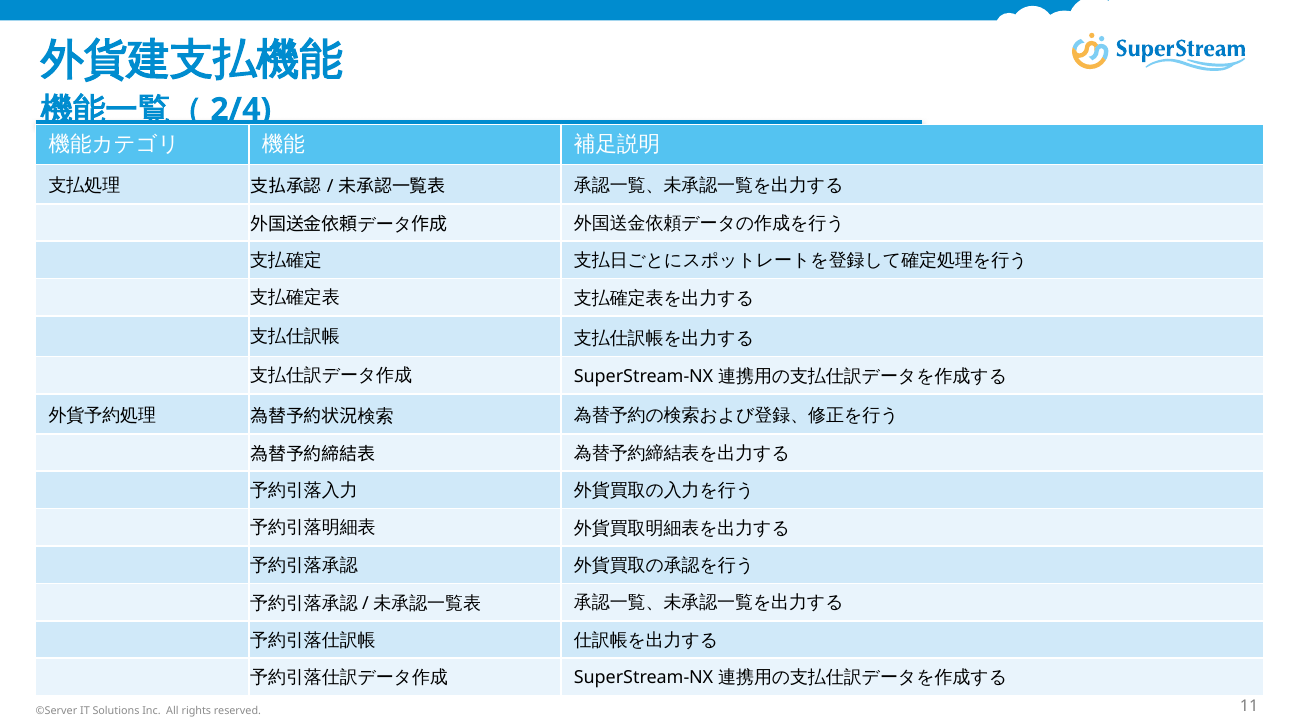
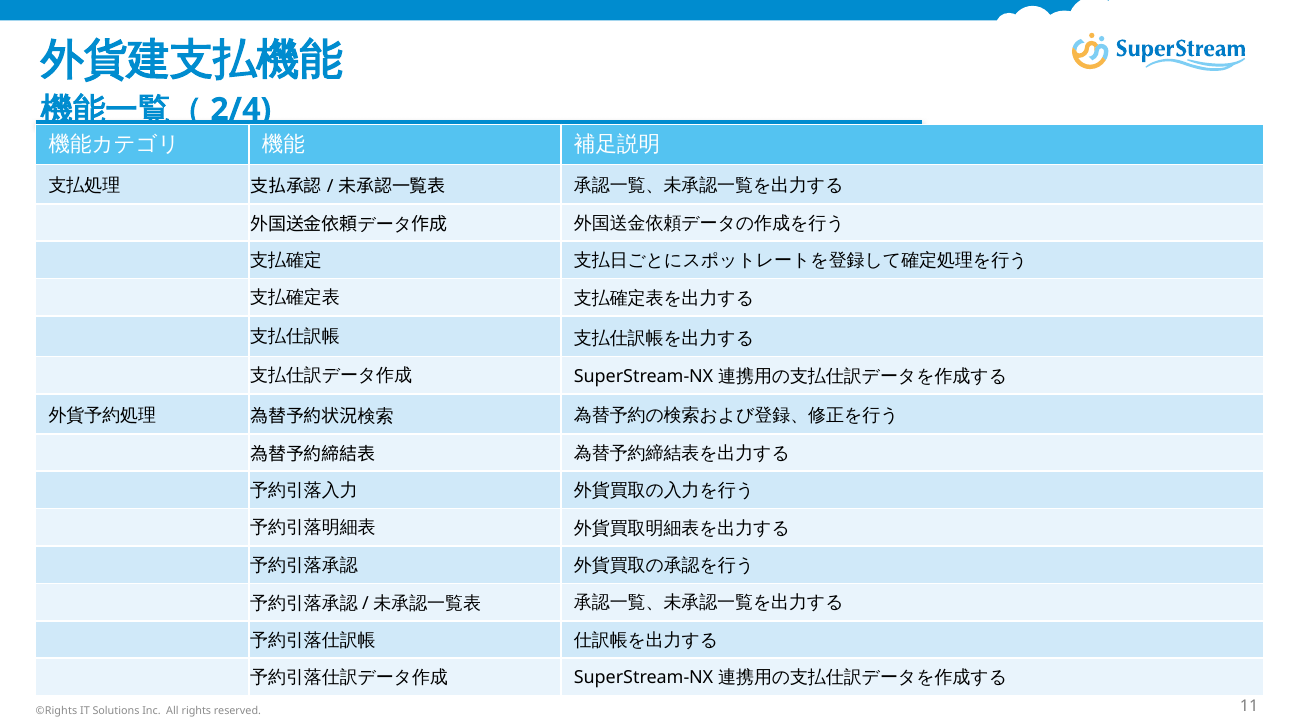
©Server: ©Server -> ©Rights (56, 711)
